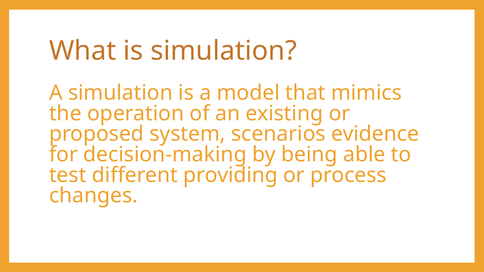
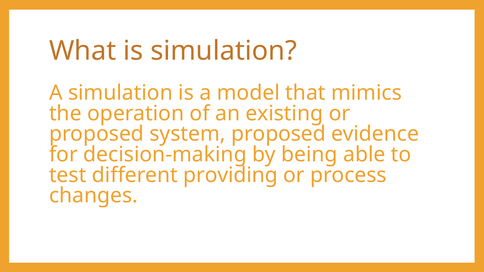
system scenarios: scenarios -> proposed (278, 134)
